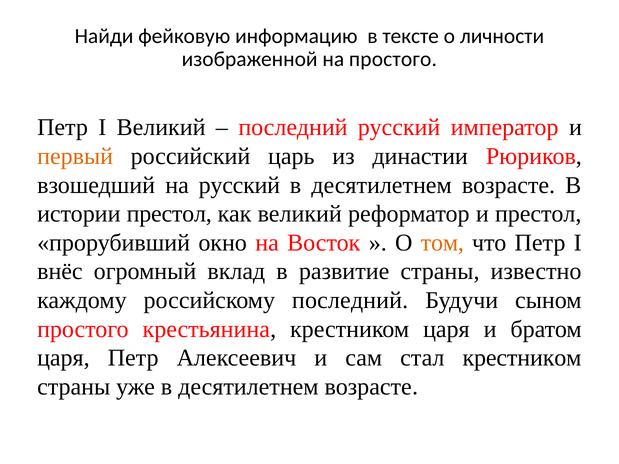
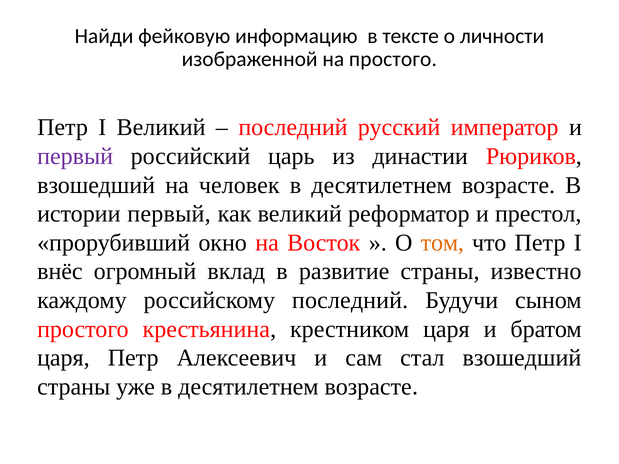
первый colour: orange -> purple (75, 156)
на русский: русский -> человек (239, 185)
истории престол: престол -> первый (169, 214)
стал крестником: крестником -> взошедший (522, 358)
